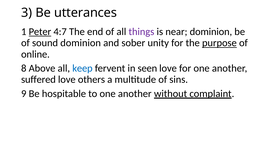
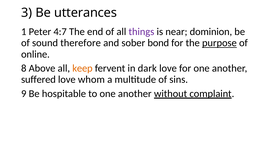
Peter underline: present -> none (40, 32)
sound dominion: dominion -> therefore (81, 43)
unity: unity -> bond (158, 43)
keep colour: blue -> orange (82, 68)
seen: seen -> dark (147, 68)
others: others -> whom (91, 79)
